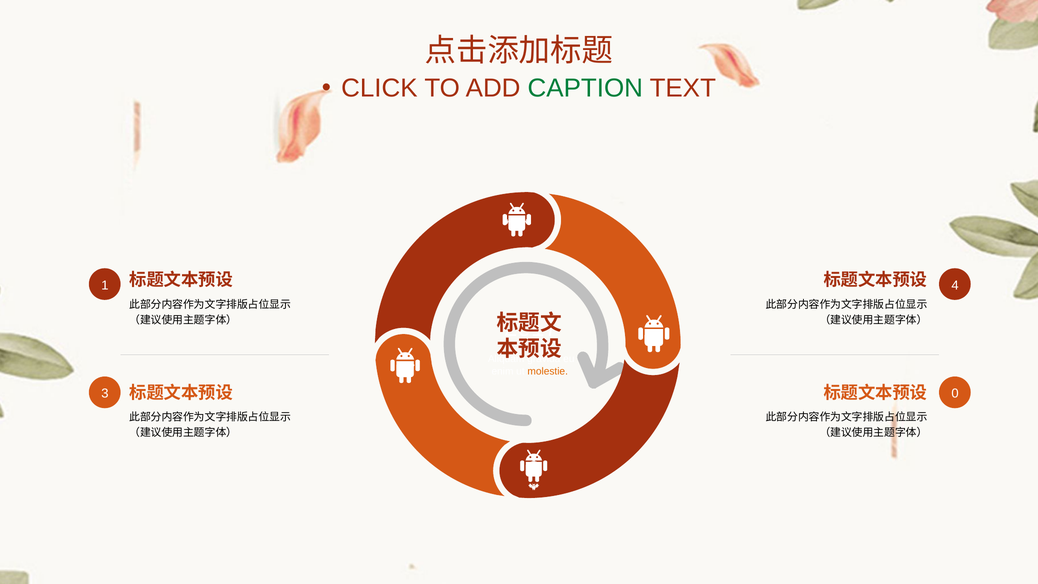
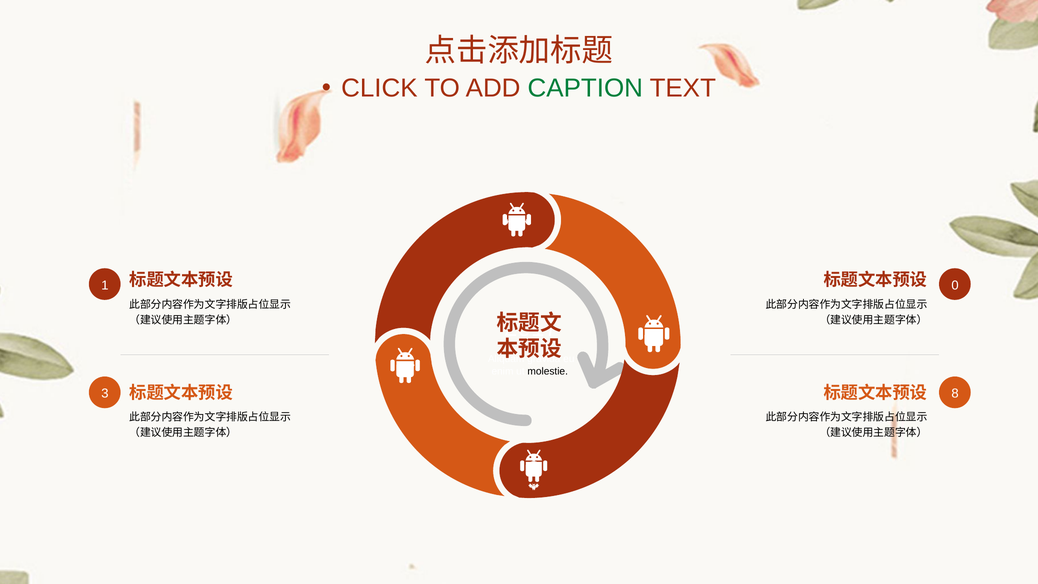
4: 4 -> 0 (955, 285)
molestie colour: orange -> black (548, 371)
0: 0 -> 8 (955, 394)
